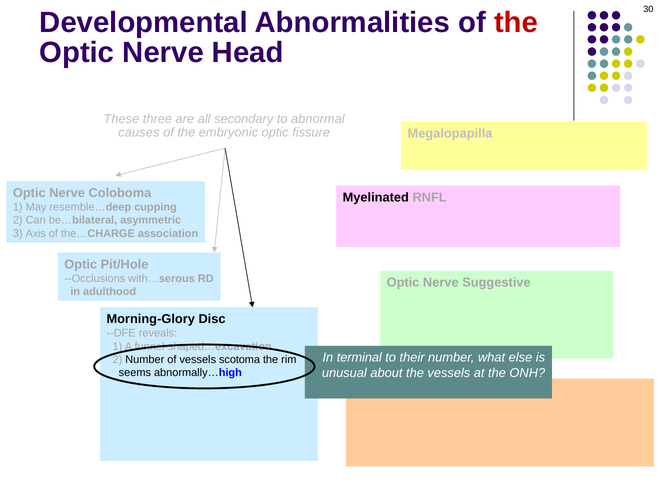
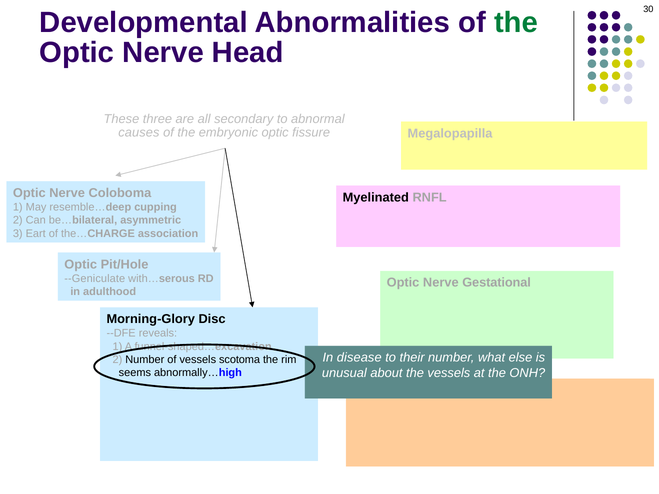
the colour: red -> green (516, 23)
Axis: Axis -> Eart (36, 234)
--Occlusions: --Occlusions -> --Geniculate (95, 279)
Suggestive: Suggestive -> Gestational (497, 283)
terminal: terminal -> disease (359, 358)
